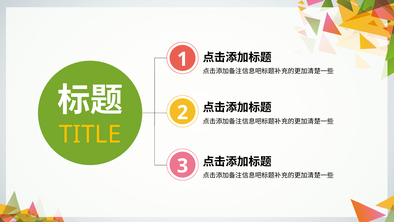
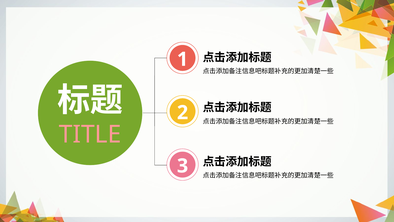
TITLE colour: yellow -> pink (90, 134)
